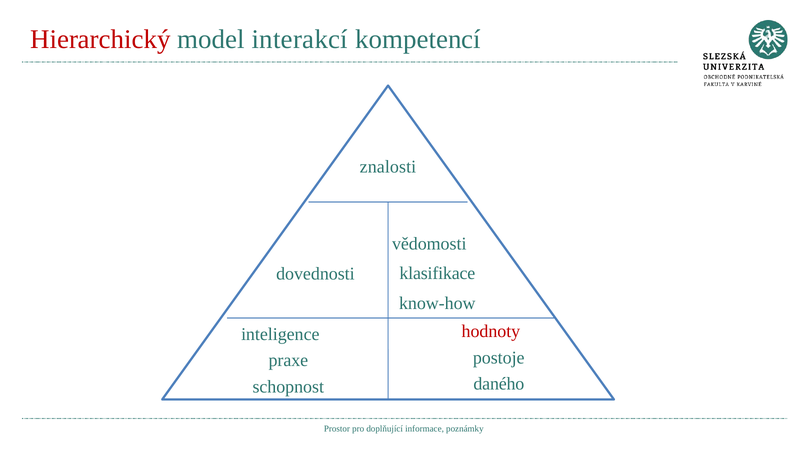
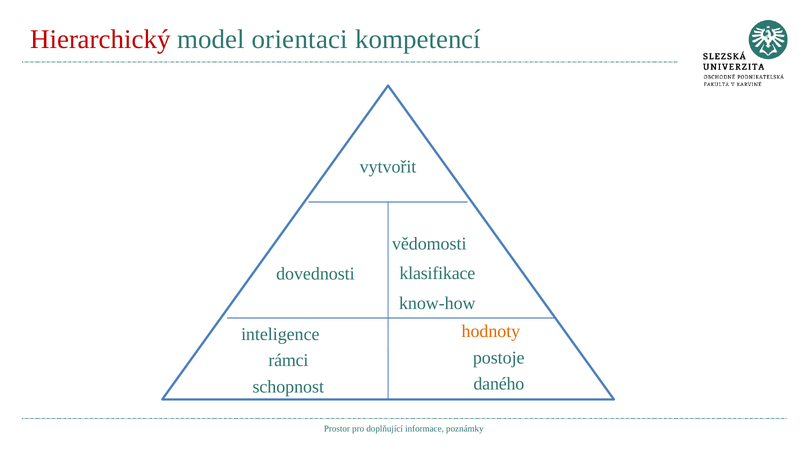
interakcí: interakcí -> orientaci (300, 39)
znalosti: znalosti -> vytvořit (388, 167)
hodnoty colour: red -> orange (491, 331)
praxe: praxe -> rámci (288, 360)
